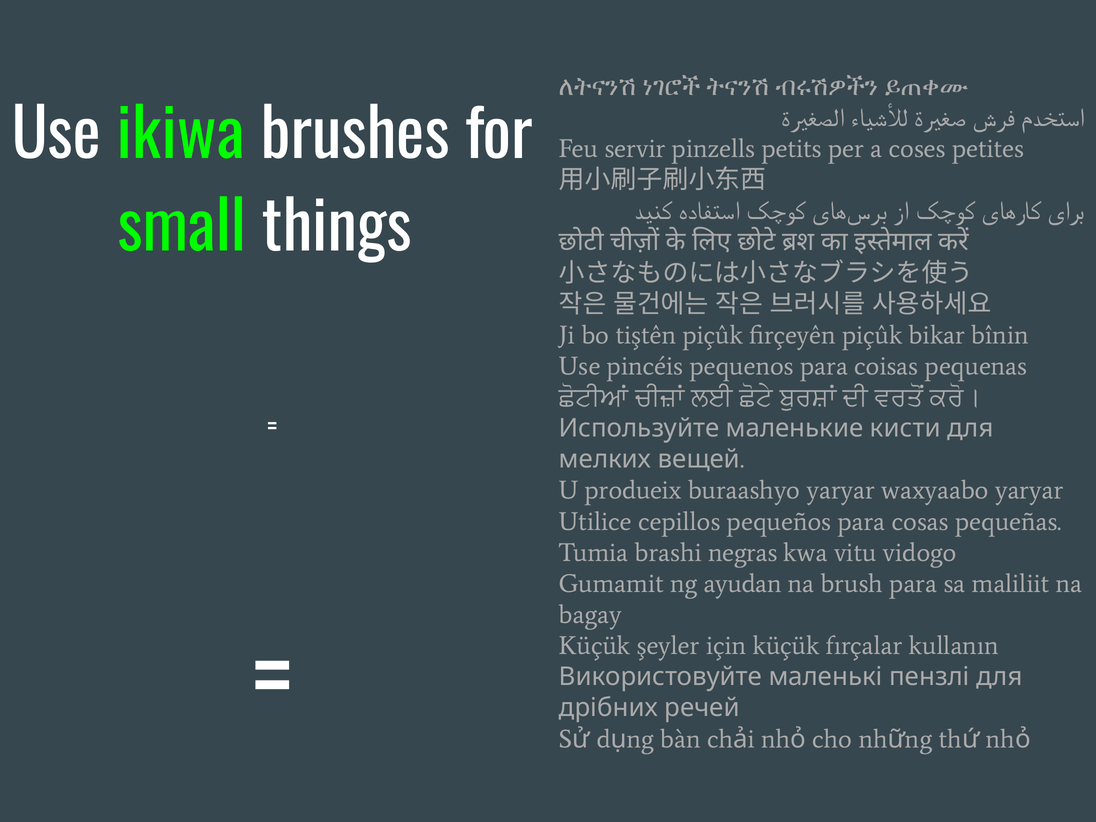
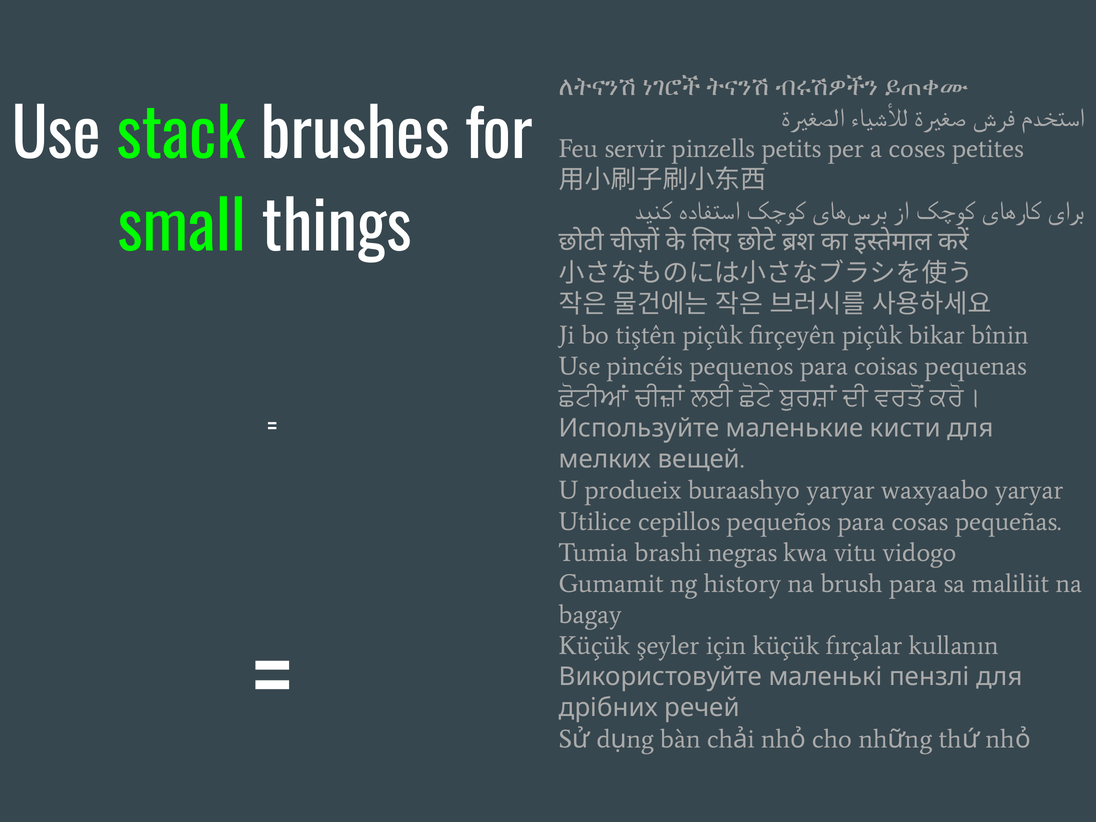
ikiwa: ikiwa -> stack (181, 136)
ayudan: ayudan -> history (742, 584)
